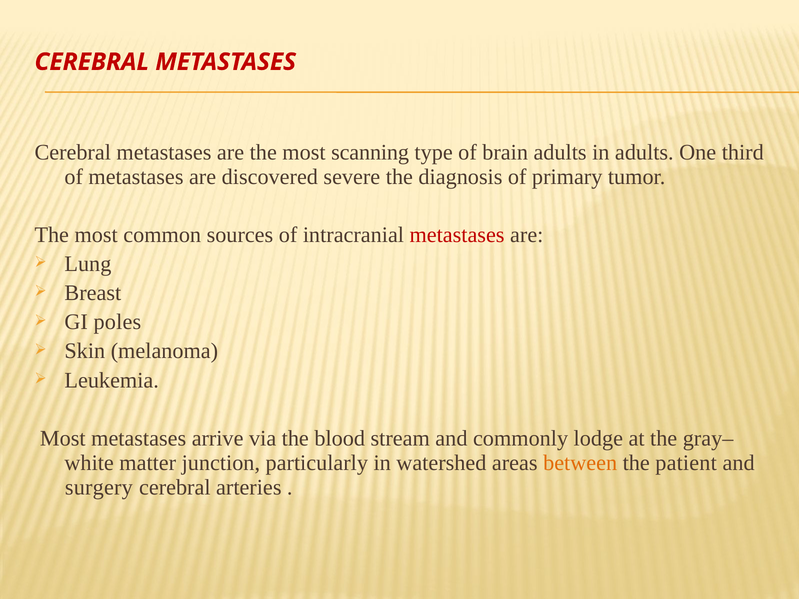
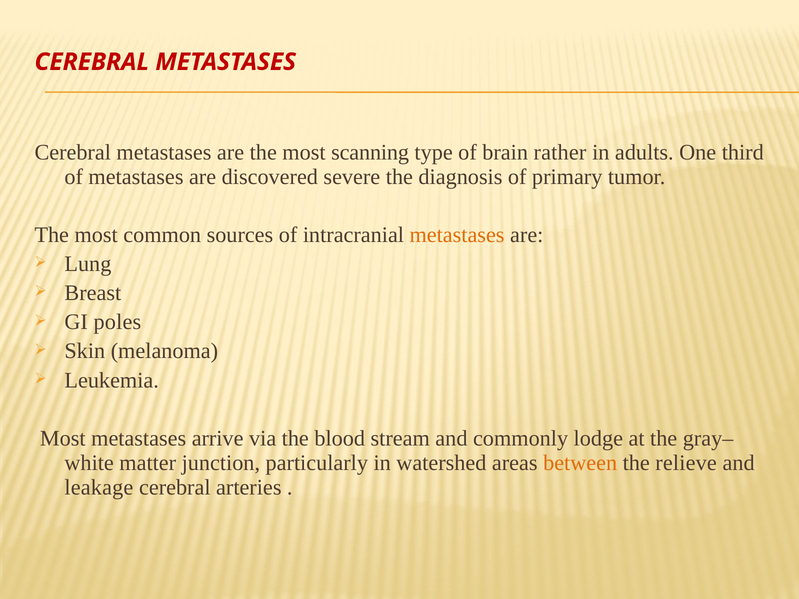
brain adults: adults -> rather (560, 152)
metastases colour: red -> orange (457, 235)
patient: patient -> relieve (686, 463)
surgery: surgery -> leakage (99, 488)
